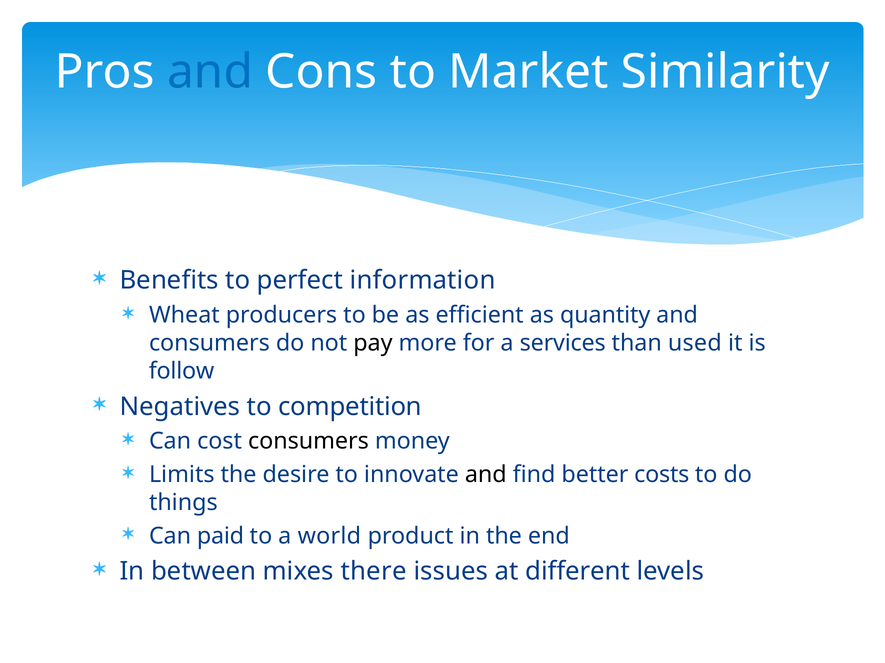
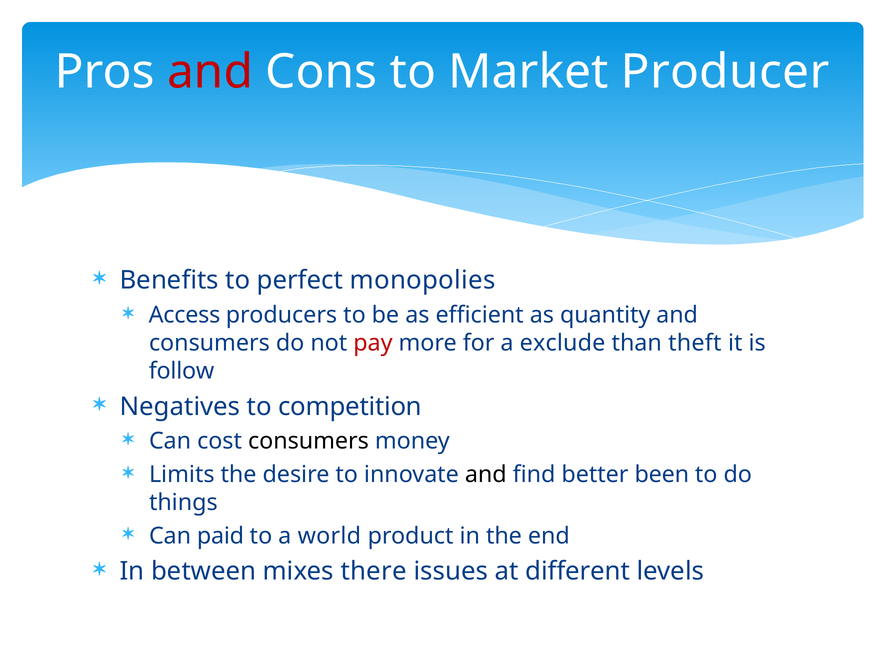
and colour: blue -> red (210, 72)
Similarity: Similarity -> Producer (725, 72)
information: information -> monopolies (423, 281)
Wheat: Wheat -> Access (185, 315)
pay colour: black -> red (373, 343)
services: services -> exclude (563, 343)
used: used -> theft (695, 343)
costs: costs -> been (662, 475)
